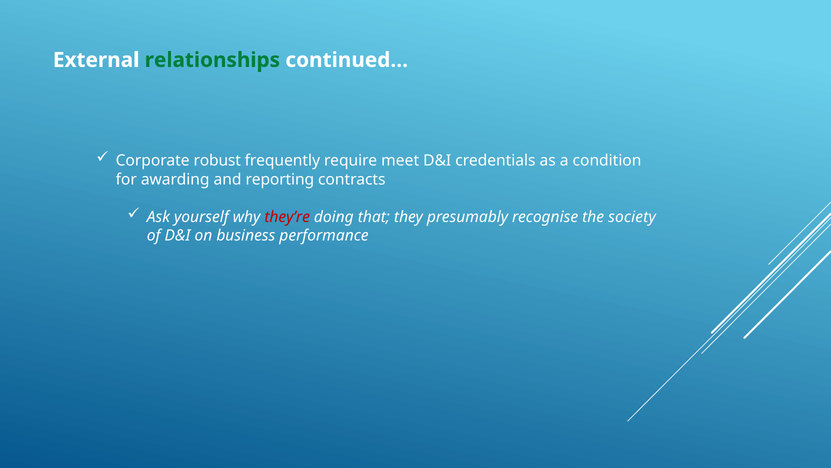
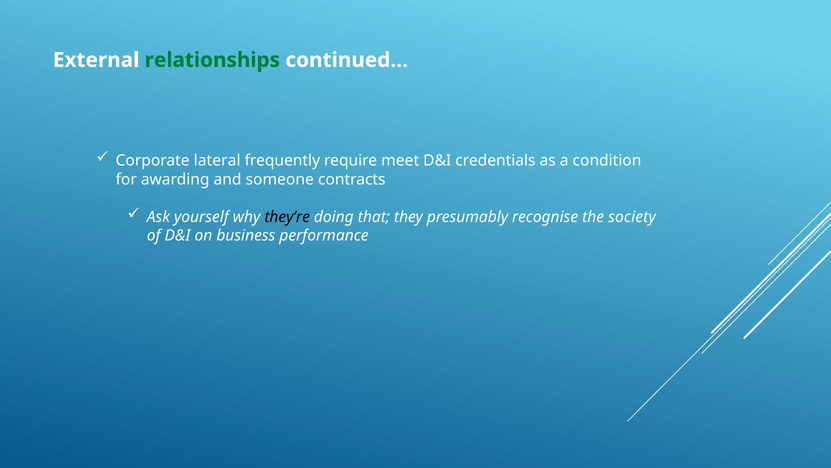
robust: robust -> lateral (217, 161)
reporting: reporting -> someone (280, 179)
they’re colour: red -> black (287, 217)
